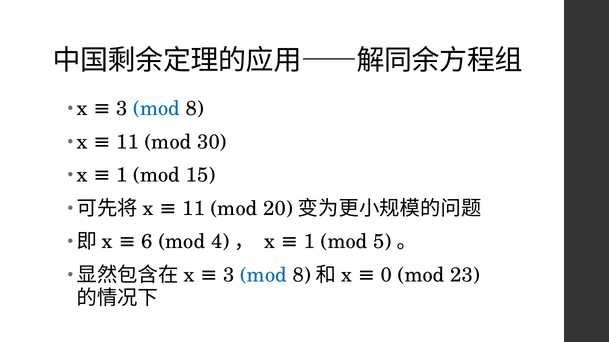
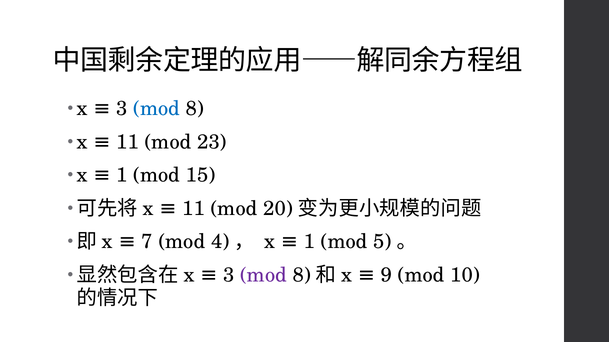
30: 30 -> 23 (212, 142)
6: 6 -> 7 (147, 242)
0: 0 -> 9 (386, 275)
23: 23 -> 10 (465, 275)
mod colour: blue -> purple (264, 275)
